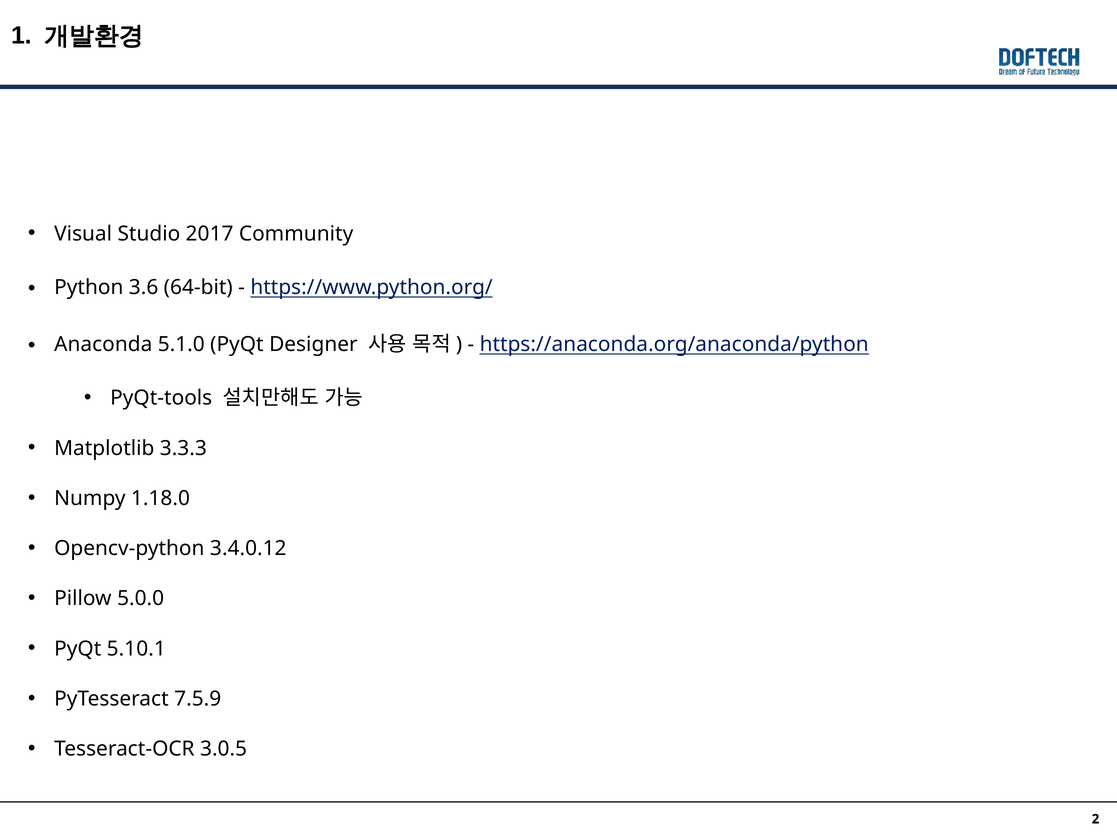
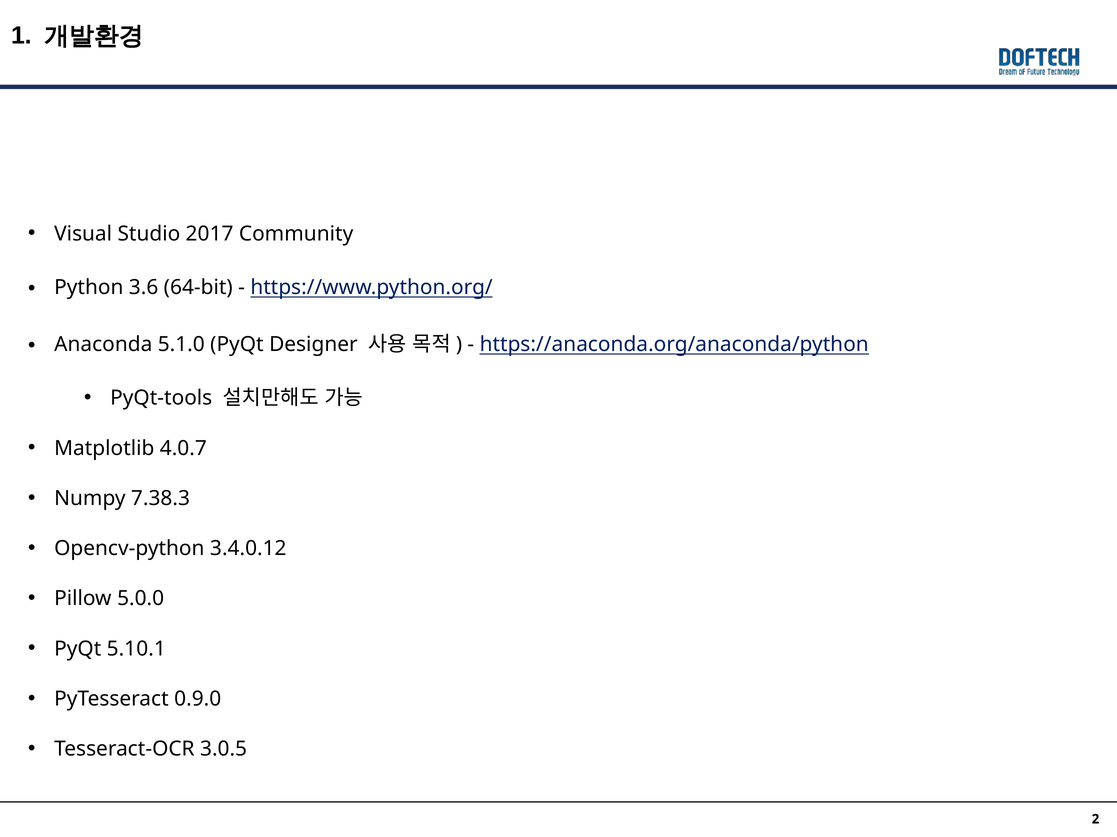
3.3.3: 3.3.3 -> 4.0.7 (183, 449)
1.18.0: 1.18.0 -> 7.38.3 (160, 499)
7.5.9: 7.5.9 -> 0.9.0 (198, 699)
